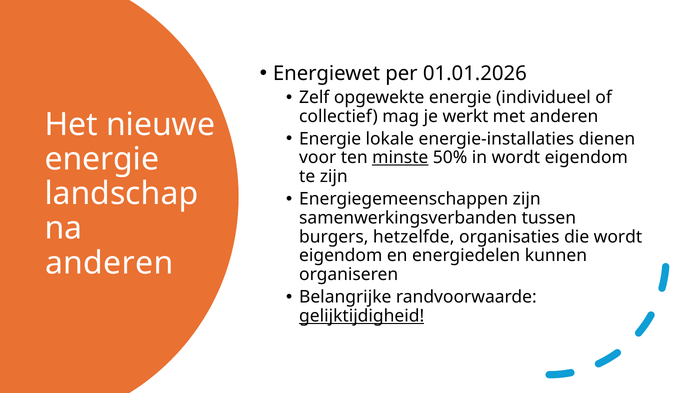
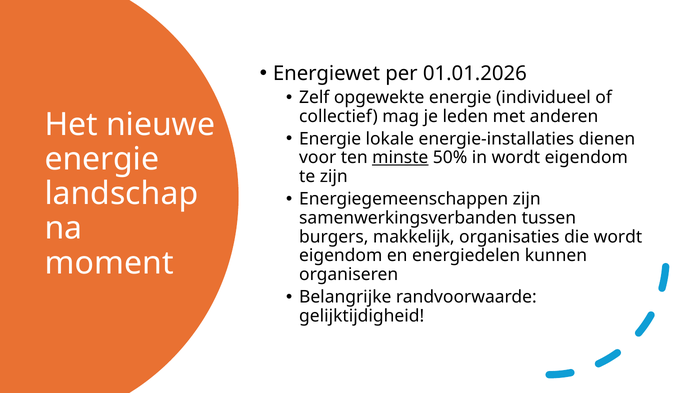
werkt: werkt -> leden (465, 116)
hetzelfde: hetzelfde -> makkelijk (414, 237)
anderen: anderen -> moment (109, 263)
gelijktijdigheid underline: present -> none (362, 315)
